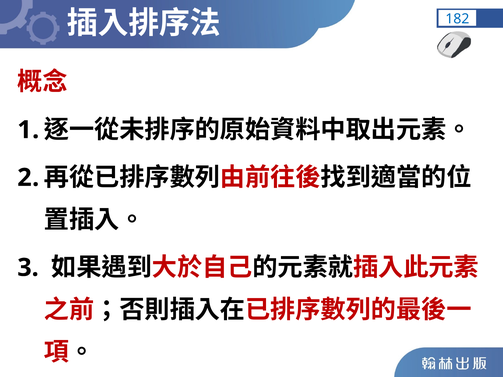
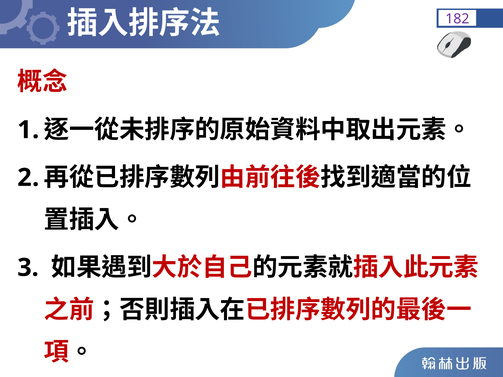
182 colour: blue -> purple (457, 19)
